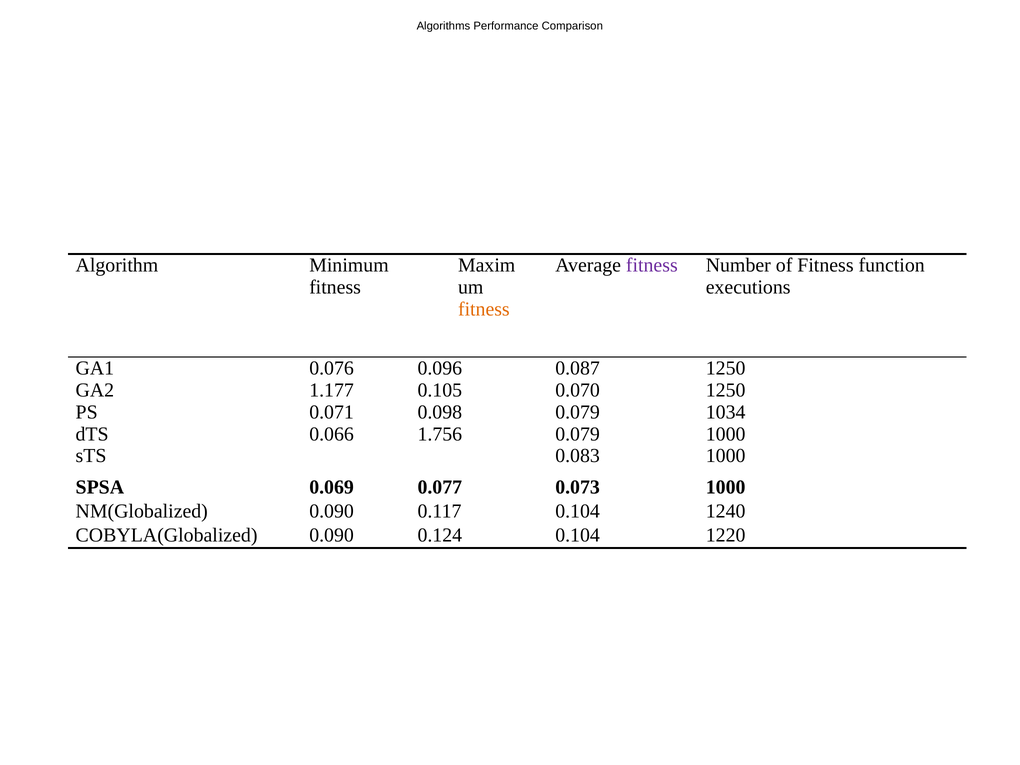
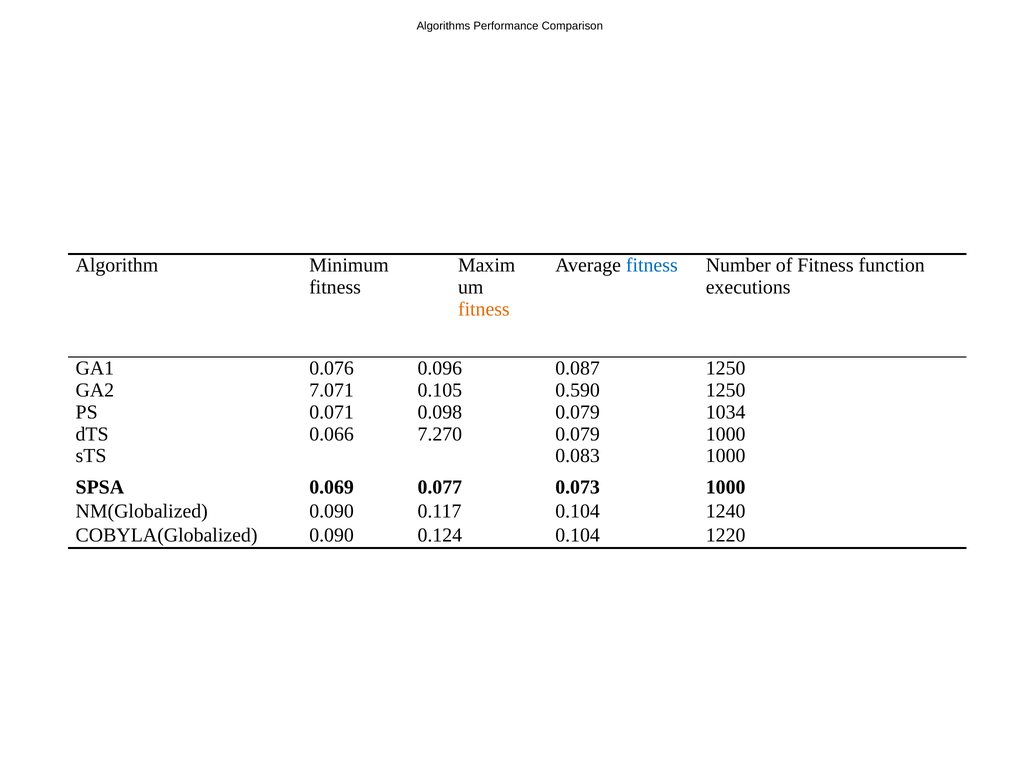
fitness colour: purple -> blue (652, 265)
1.177: 1.177 -> 7.071 (332, 390)
0.070: 0.070 -> 0.590 (578, 390)
1.756: 1.756 -> 7.270 (440, 434)
